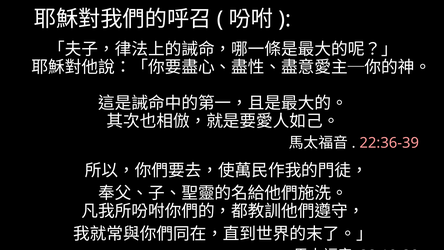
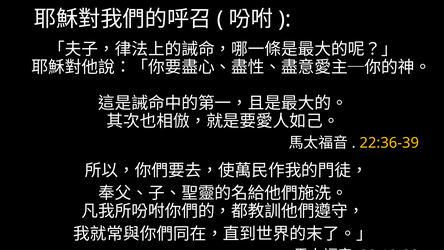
22:36-39 colour: pink -> yellow (389, 143)
